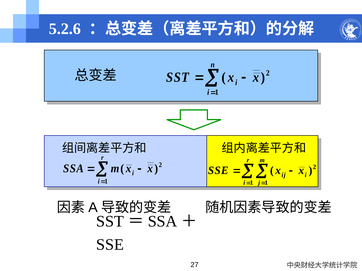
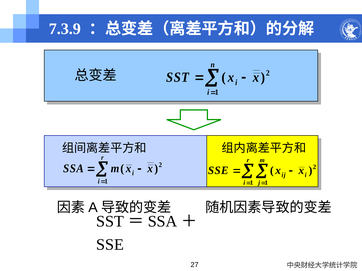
5.2.6: 5.2.6 -> 7.3.9 (65, 29)
